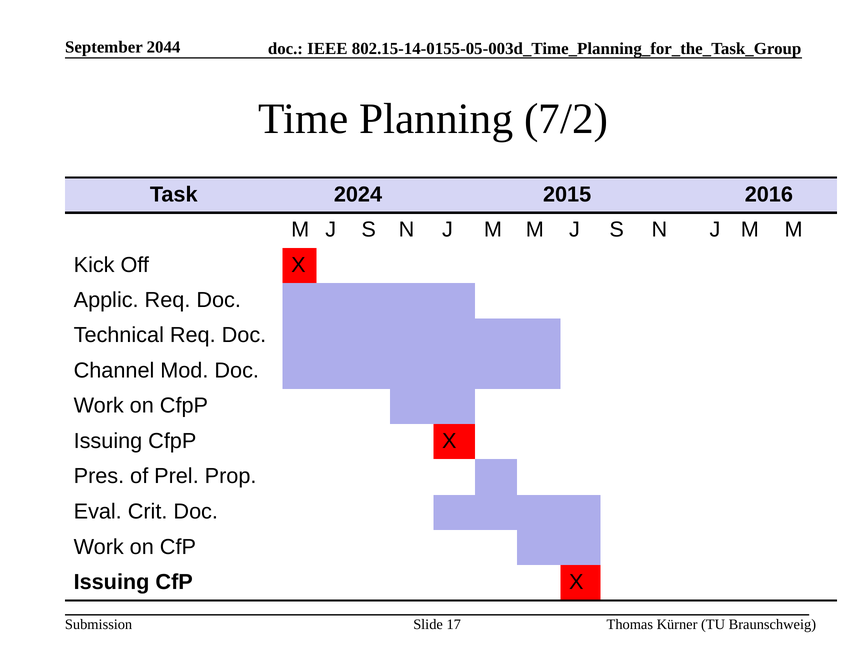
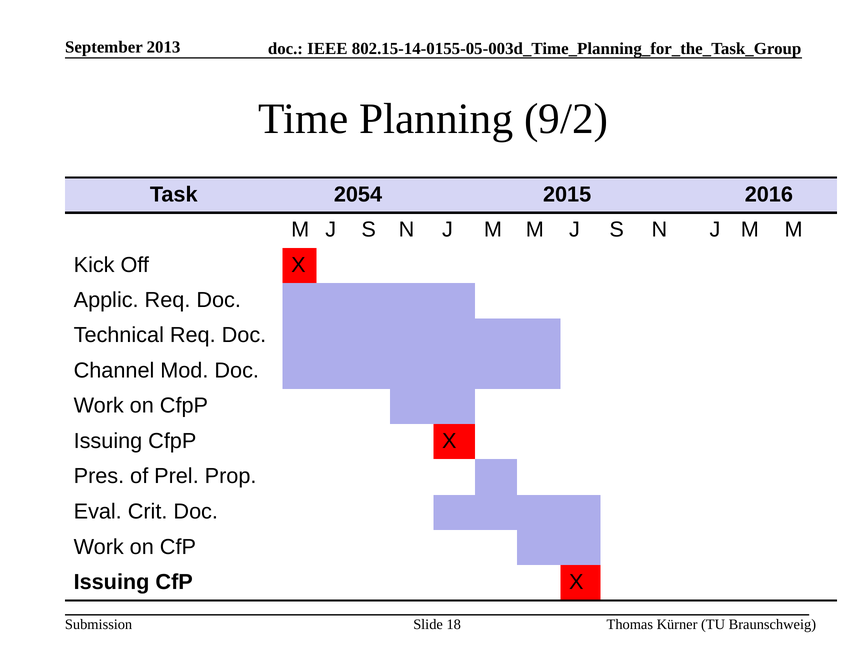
2044: 2044 -> 2013 (164, 47)
7/2: 7/2 -> 9/2 (566, 119)
2024: 2024 -> 2054 (358, 194)
17: 17 -> 18 (454, 624)
